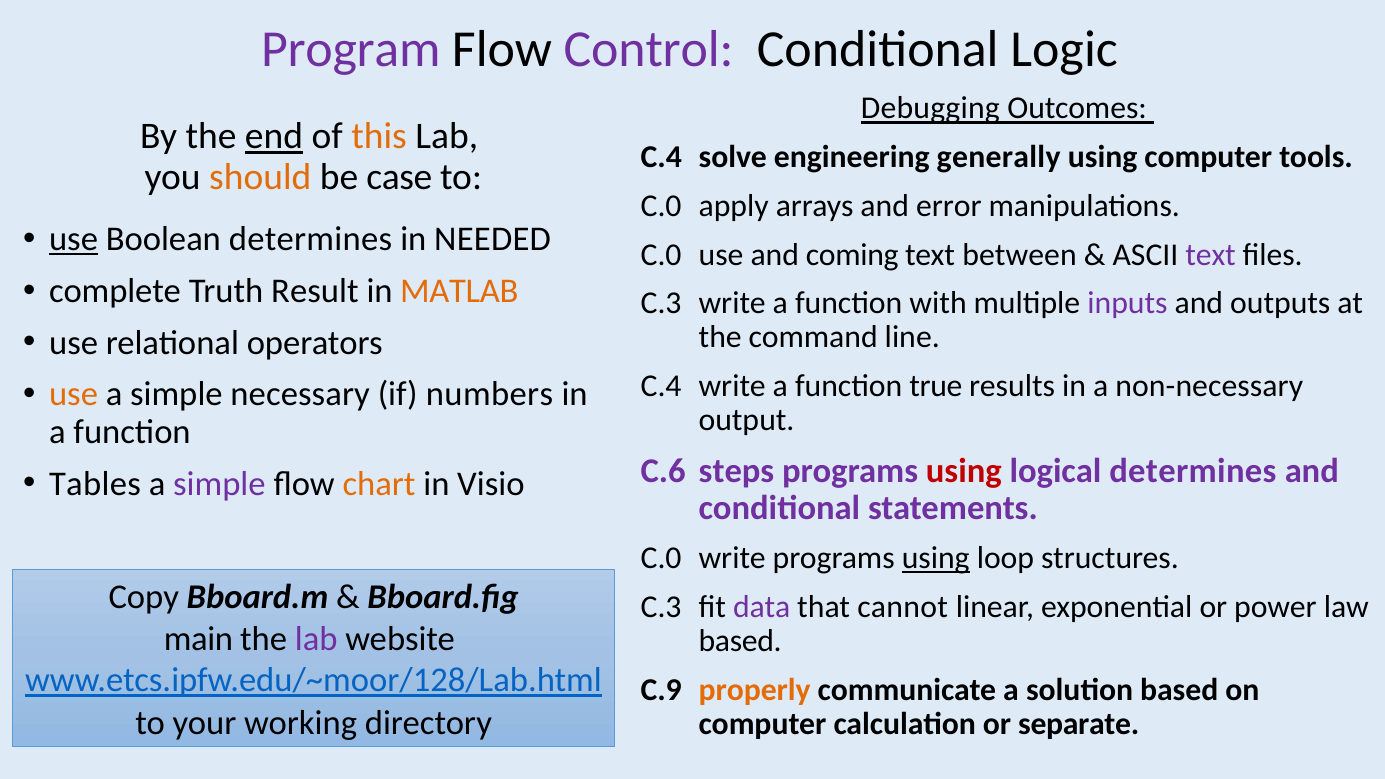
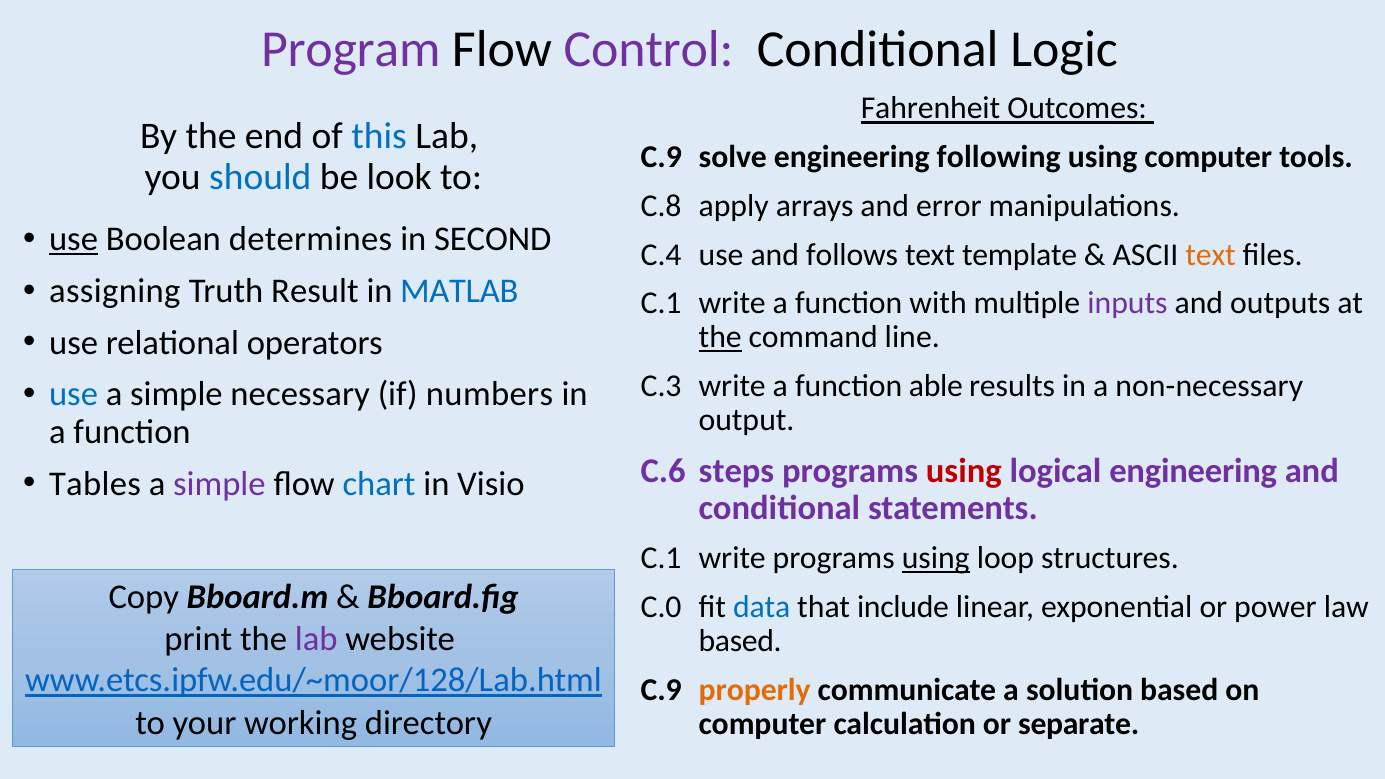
Debugging: Debugging -> Fahrenheit (930, 108)
end underline: present -> none (274, 136)
this colour: orange -> blue (379, 136)
C.4: C.4 -> C.9 (661, 157)
generally: generally -> following (999, 157)
should colour: orange -> blue (260, 177)
case: case -> look (399, 177)
C.0: C.0 -> C.8 (661, 206)
NEEDED: NEEDED -> SECOND (493, 239)
C.0: C.0 -> C.4 (661, 255)
coming: coming -> follows (852, 255)
between: between -> template (1020, 255)
text colour: purple -> orange (1211, 255)
complete: complete -> assigning (115, 291)
MATLAB colour: orange -> blue (459, 291)
C.3: C.3 -> C.1 (661, 303)
the underline: none -> present (720, 338)
C.4: C.4 -> C.3 (661, 386)
true: true -> able (936, 386)
use colour: orange -> blue (74, 394)
logical determines: determines -> engineering (1193, 471)
chart colour: orange -> blue (379, 484)
C.0: C.0 -> C.1 (661, 558)
C.3: C.3 -> C.0 (661, 607)
data colour: purple -> blue (762, 607)
cannot: cannot -> include (903, 607)
main: main -> print (198, 639)
